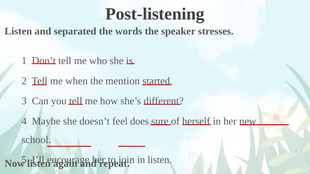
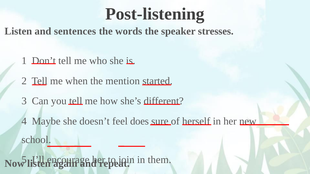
separated: separated -> sentences (75, 31)
in listen: listen -> them (160, 160)
